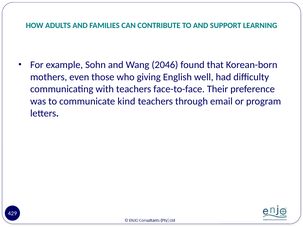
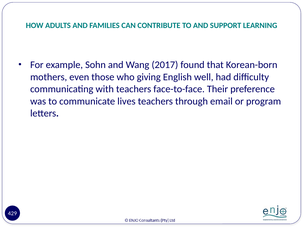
2046: 2046 -> 2017 (165, 65)
kind: kind -> lives (126, 101)
